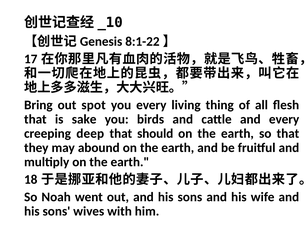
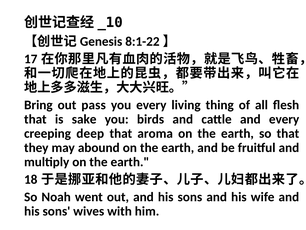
spot: spot -> pass (94, 105)
should: should -> aroma (155, 133)
